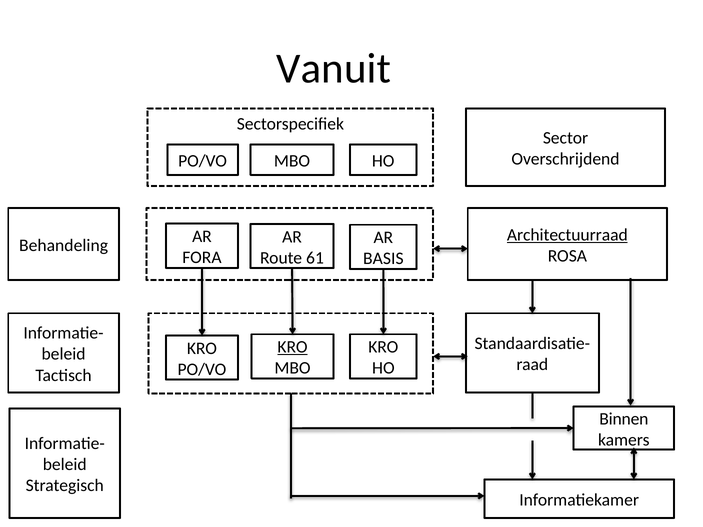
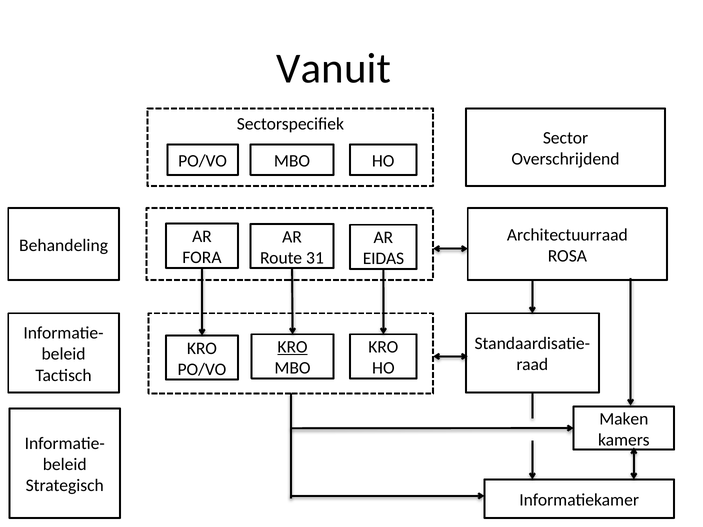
Architectuurraad underline: present -> none (567, 235)
61: 61 -> 31 (315, 258)
BASIS: BASIS -> EIDAS (383, 259)
Binnen: Binnen -> Maken (624, 419)
